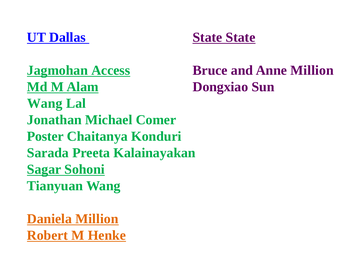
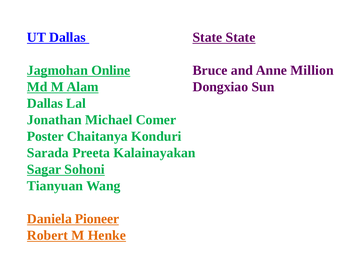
Access: Access -> Online (111, 70)
Wang: Wang -> Dallas (45, 103)
Daniela Million: Million -> Pioneer (97, 219)
